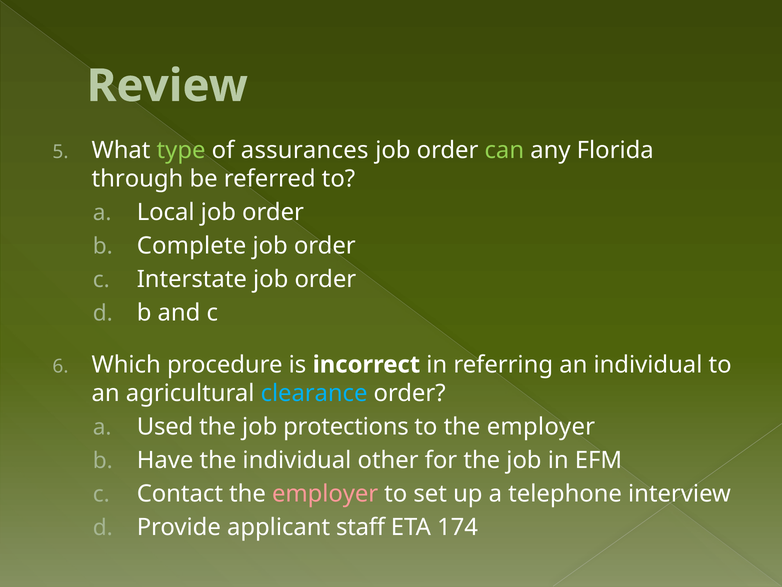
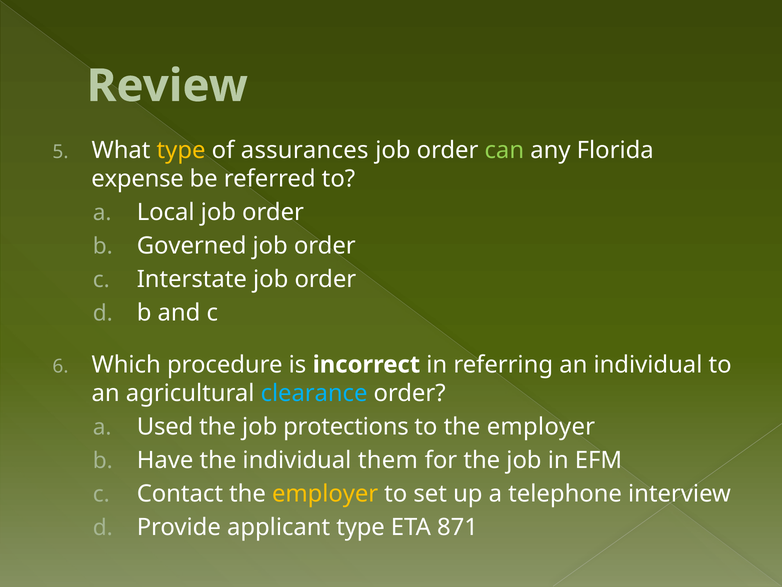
type colour: light green -> yellow (181, 150)
through: through -> expense (138, 179)
Complete: Complete -> Governed (192, 246)
other: other -> them (388, 460)
employer colour: pink -> yellow (325, 493)
applicant staff: staff -> type (361, 527)
174: 174 -> 871 (457, 527)
